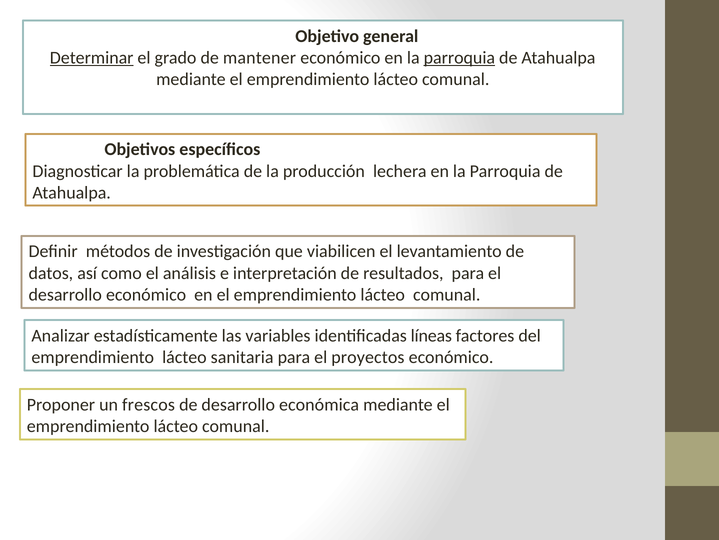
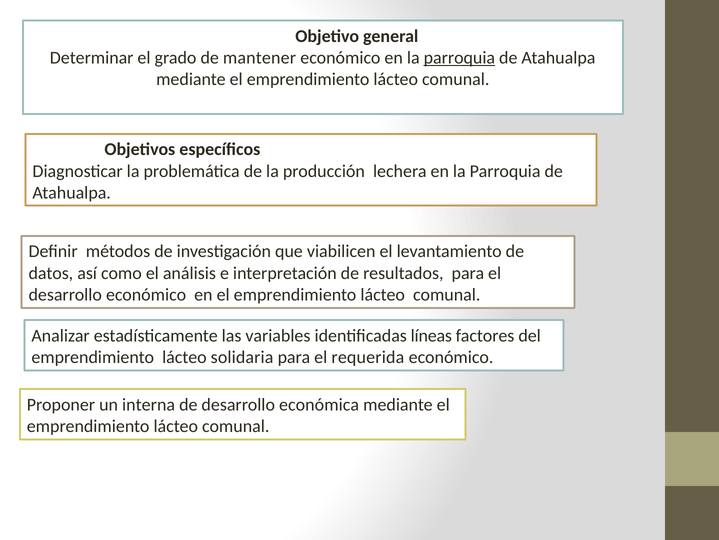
Determinar underline: present -> none (92, 58)
sanitaria: sanitaria -> solidaria (242, 357)
proyectos: proyectos -> requerida (368, 357)
frescos: frescos -> interna (149, 404)
